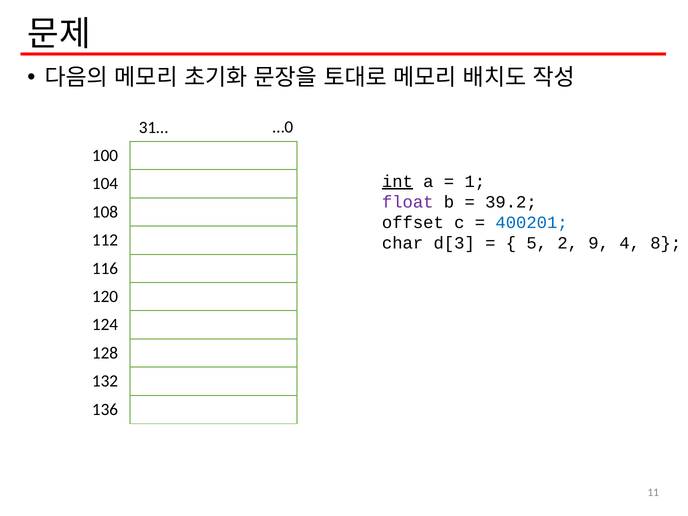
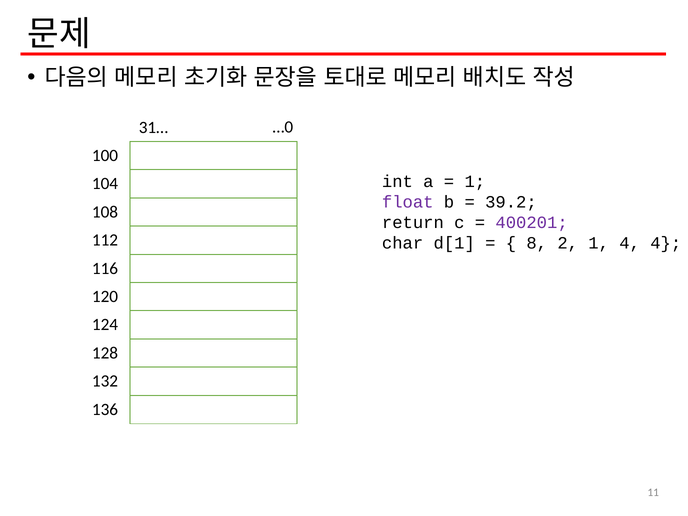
int underline: present -> none (397, 181)
offset: offset -> return (413, 223)
400201 colour: blue -> purple (532, 223)
d[3: d[3 -> d[1 (454, 243)
5: 5 -> 8 (537, 243)
2 9: 9 -> 1 (599, 243)
4 8: 8 -> 4 (666, 243)
